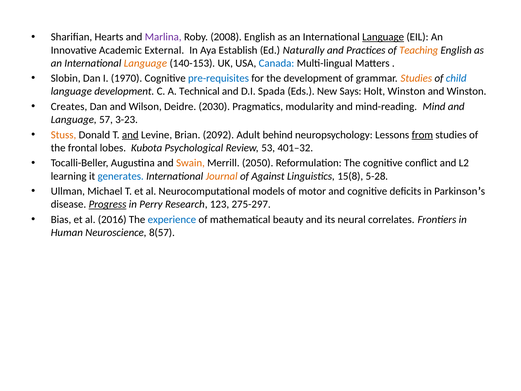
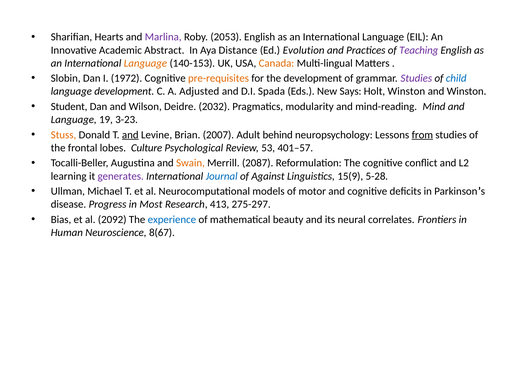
2008: 2008 -> 2053 (226, 37)
Language underline: present -> none (383, 37)
External: External -> Abstract (164, 50)
Establish: Establish -> Distance (238, 50)
Naturally: Naturally -> Evolution (304, 50)
Teaching colour: orange -> purple (419, 50)
Canada colour: blue -> orange (276, 63)
1970: 1970 -> 1972 (127, 78)
pre-requisites colour: blue -> orange (219, 78)
Studies colour: orange -> purple (416, 78)
Technical: Technical -> Adjusted (199, 91)
Creates: Creates -> Student (69, 107)
2030: 2030 -> 2032 (214, 107)
57: 57 -> 19 (106, 120)
2092: 2092 -> 2007 (218, 135)
Kubota: Kubota -> Culture (147, 148)
401–32: 401–32 -> 401–57 (295, 148)
2050: 2050 -> 2087 (258, 163)
generates colour: blue -> purple (121, 176)
Journal colour: orange -> blue (222, 176)
15(8: 15(8 -> 15(9 (350, 176)
Progress underline: present -> none (108, 204)
Perry: Perry -> Most (151, 204)
123: 123 -> 413 (220, 204)
2016: 2016 -> 2092 (112, 219)
8(57: 8(57 -> 8(67 (162, 232)
